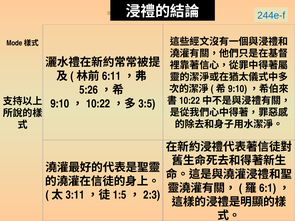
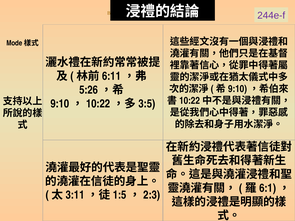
244e-f colour: blue -> purple (271, 15)
